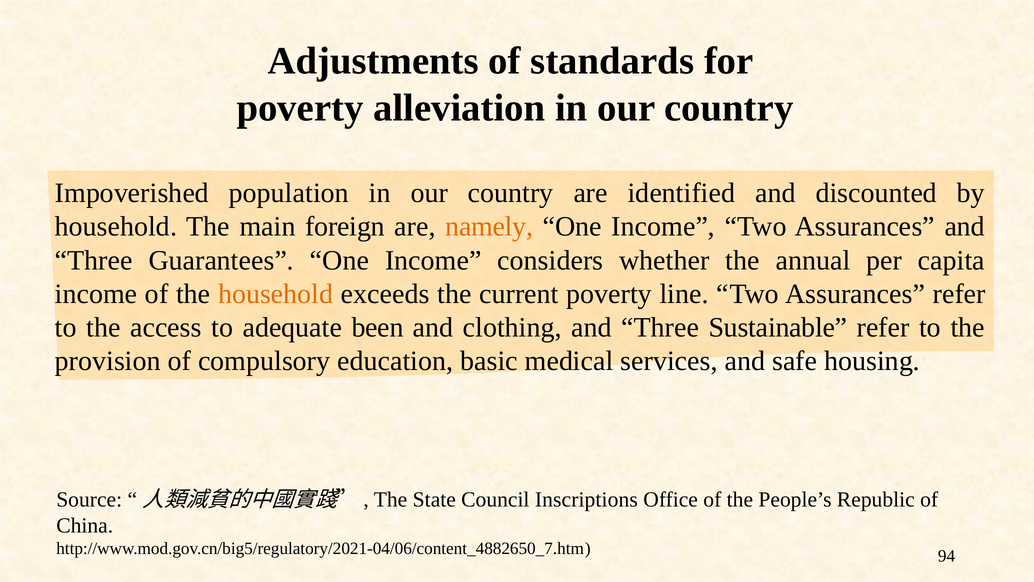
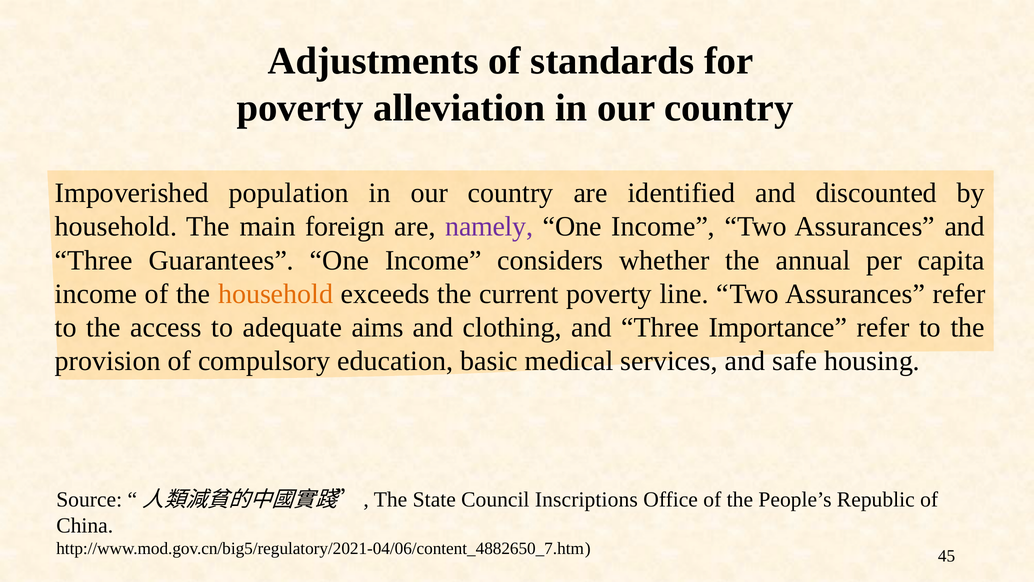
namely colour: orange -> purple (489, 227)
been: been -> aims (378, 327)
Sustainable: Sustainable -> Importance (778, 327)
94: 94 -> 45 (947, 556)
